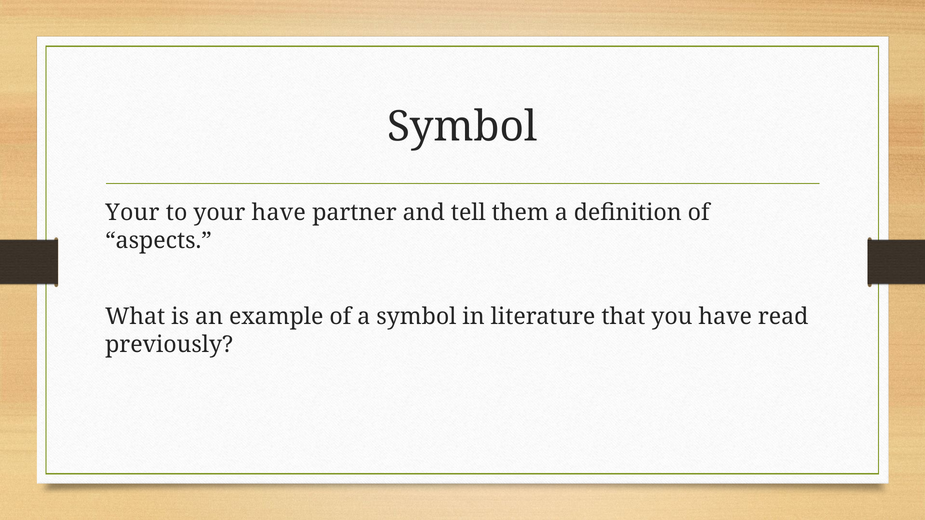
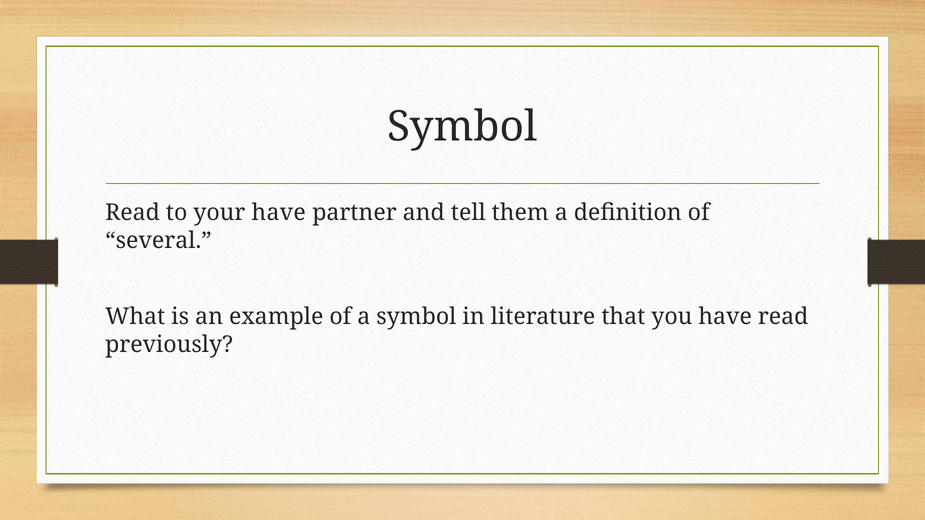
Your: Your -> Read (133, 213)
aspects: aspects -> several (158, 241)
